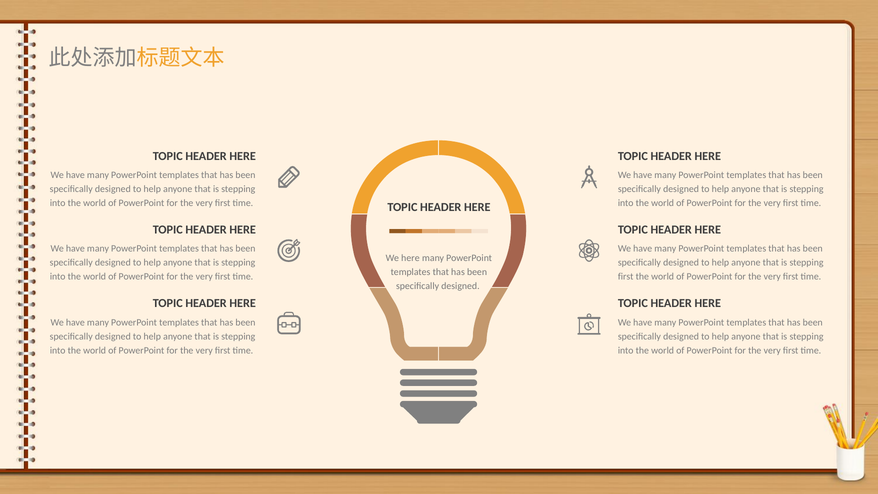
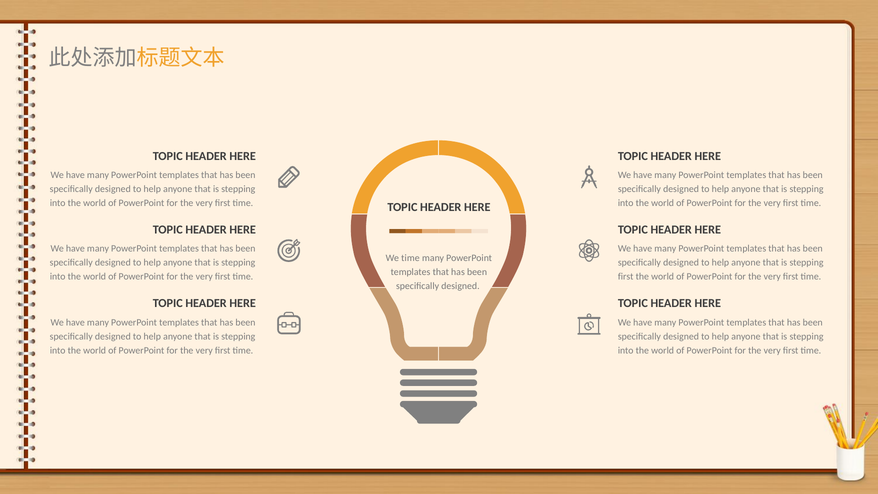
We here: here -> time (410, 258)
